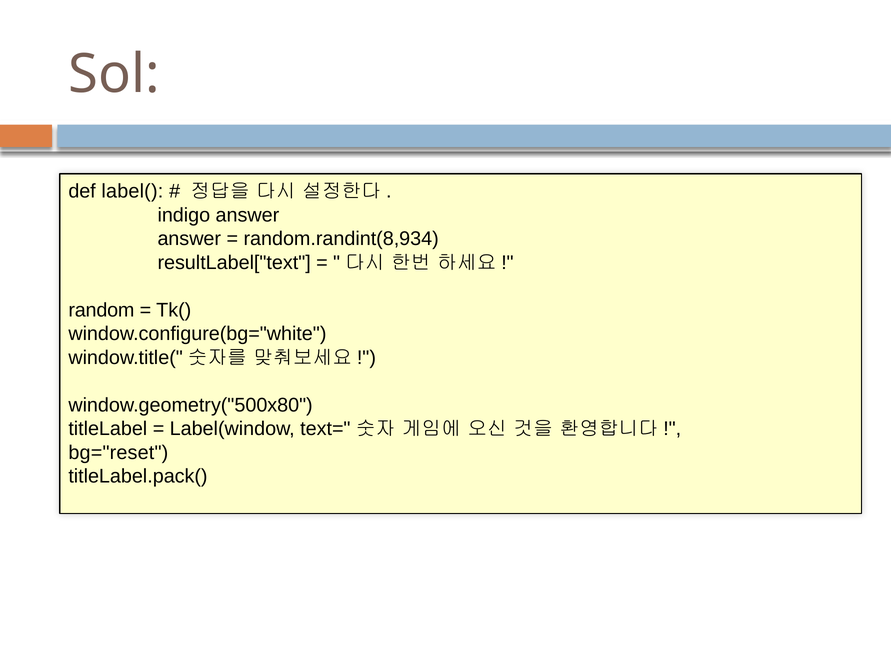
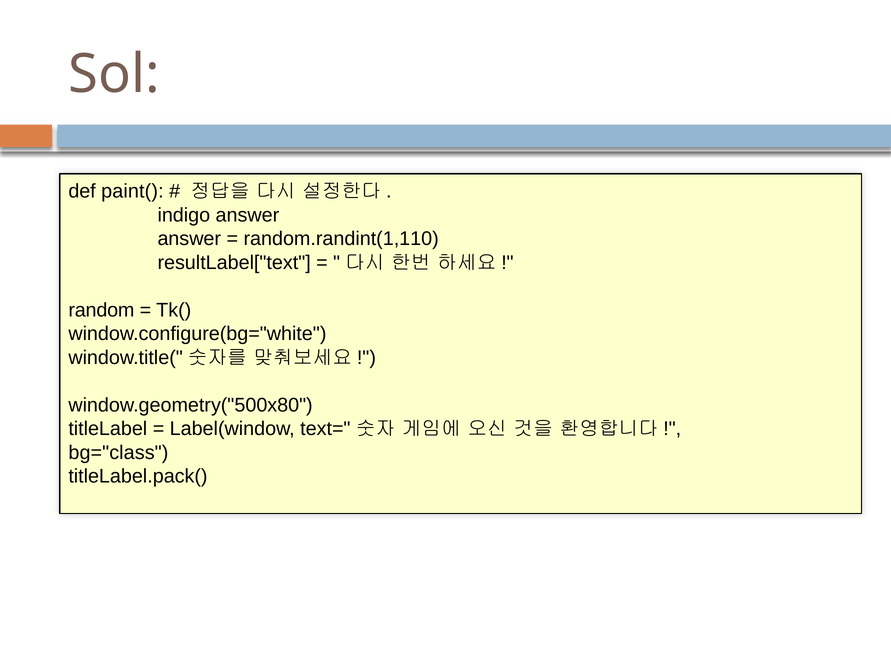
label(: label( -> paint( (132, 192)
random.randint(8,934: random.randint(8,934 -> random.randint(1,110 (341, 239)
bg="reset: bg="reset -> bg="class (118, 453)
